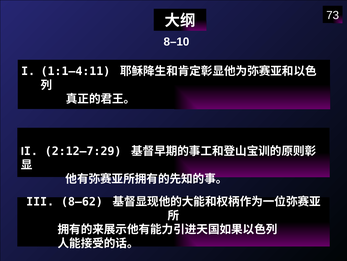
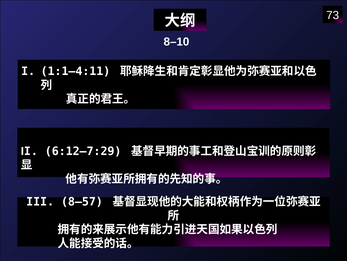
2:12—7:29: 2:12—7:29 -> 6:12—7:29 (83, 151)
8—62: 8—62 -> 8—57 (82, 201)
